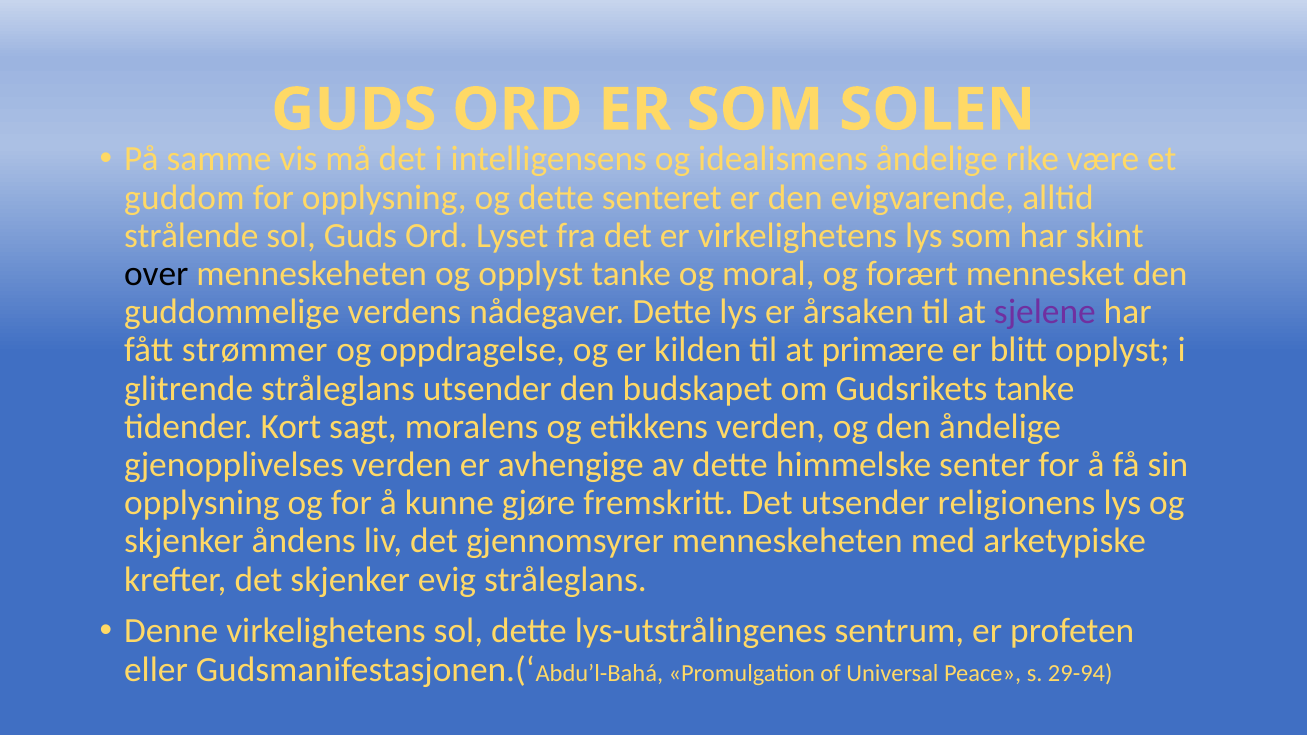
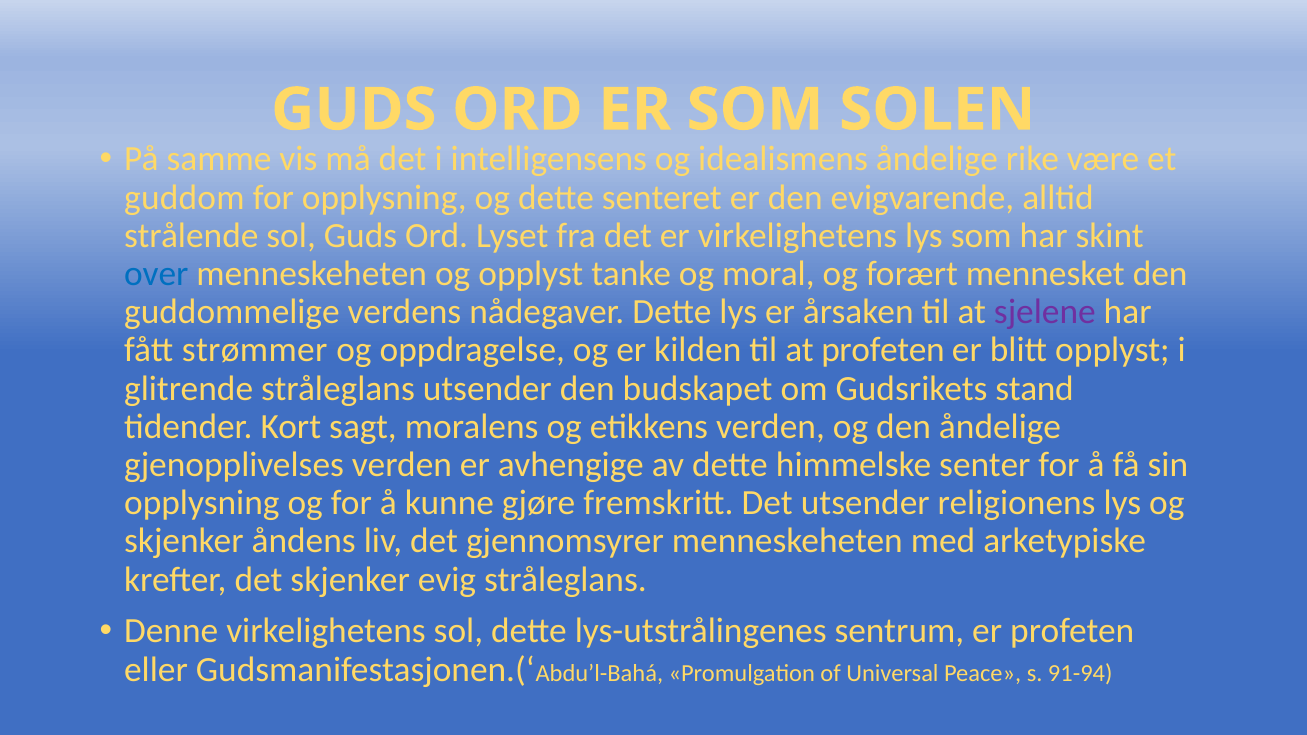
over colour: black -> blue (156, 274)
at primære: primære -> profeten (883, 350)
Gudsrikets tanke: tanke -> stand (1035, 388)
29-94: 29-94 -> 91-94 (1080, 673)
